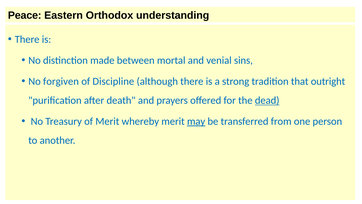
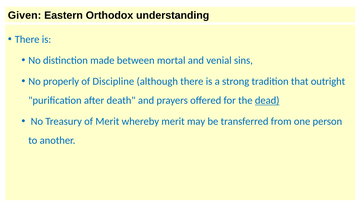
Peace: Peace -> Given (25, 15)
forgiven: forgiven -> properly (61, 81)
may underline: present -> none (196, 121)
